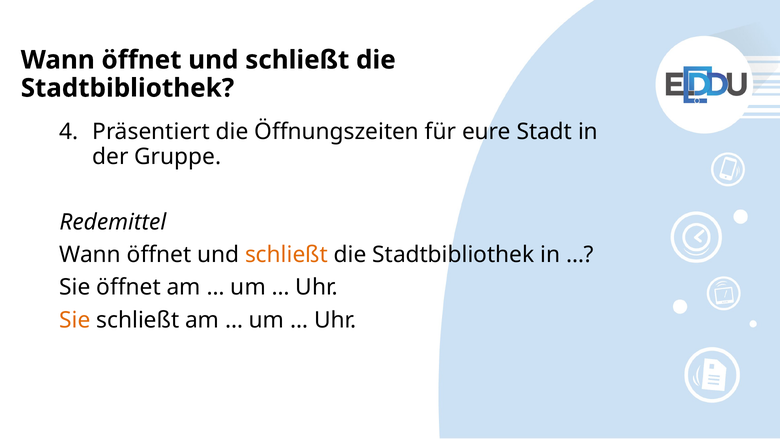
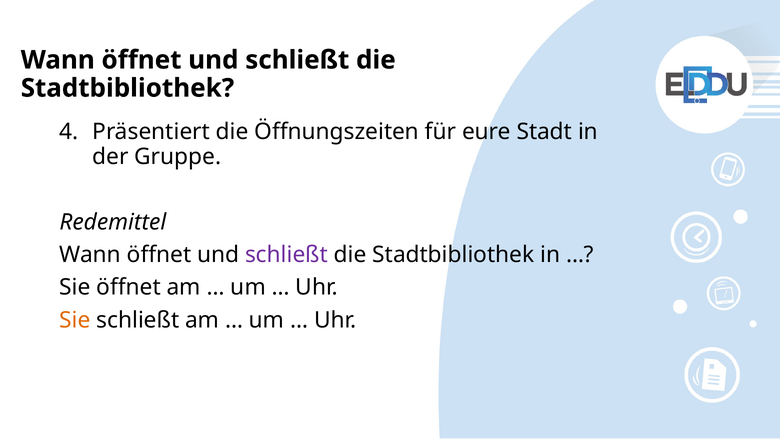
schließt colour: orange -> purple (287, 255)
